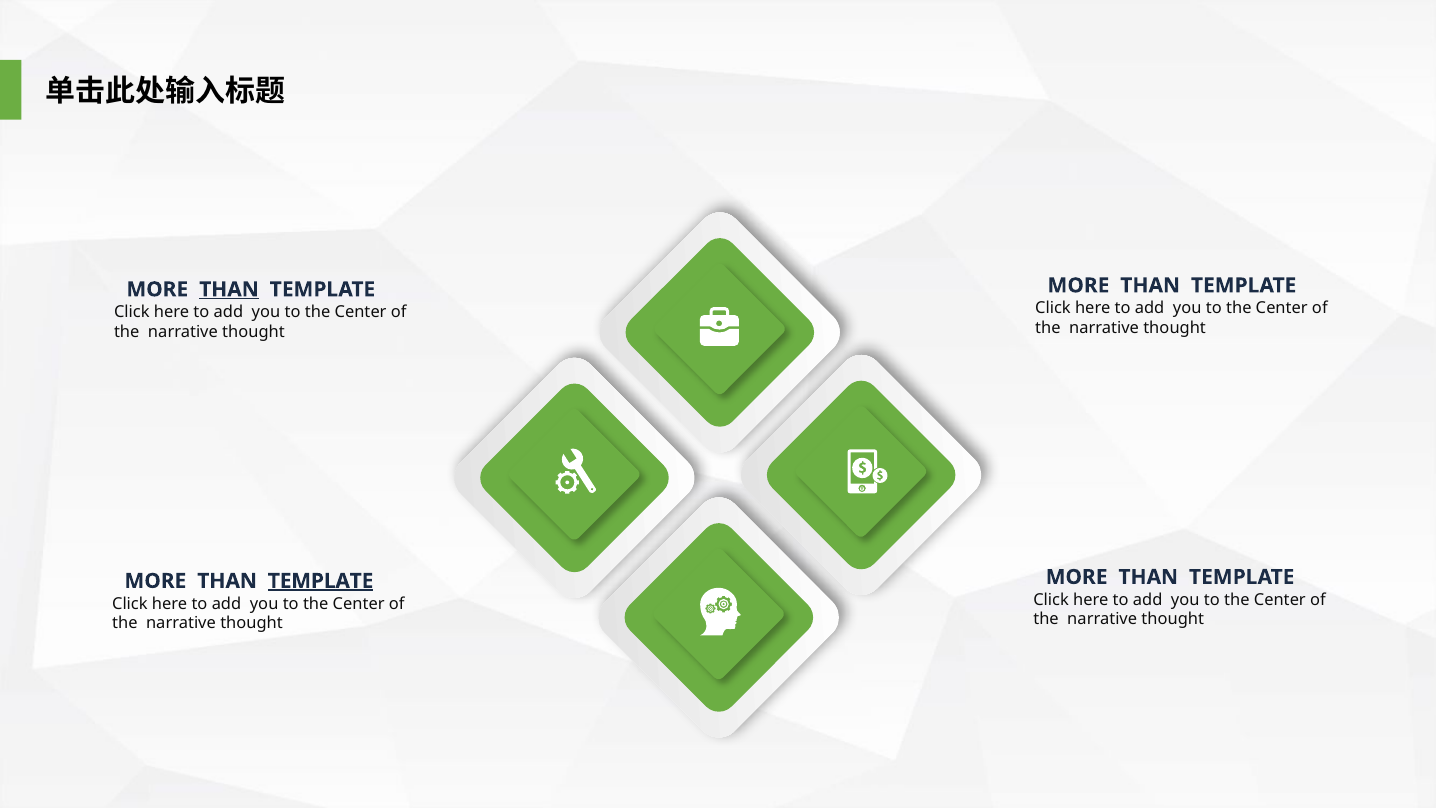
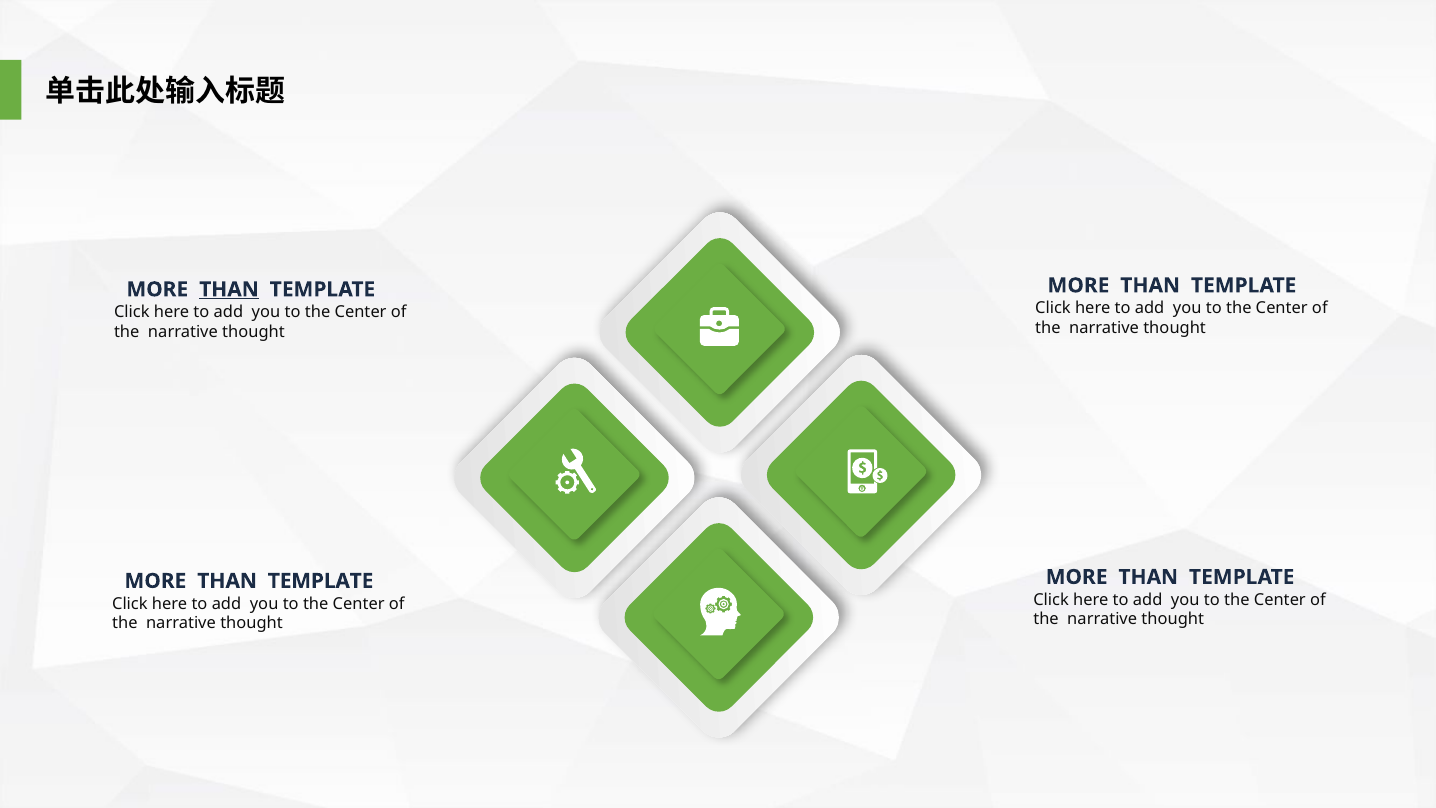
TEMPLATE underline: present -> none (321, 581)
